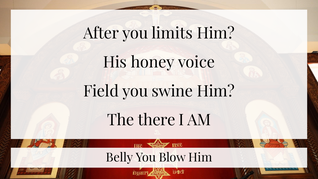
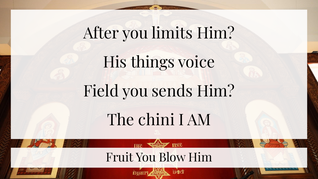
honey: honey -> things (153, 62)
swine: swine -> sends (172, 91)
there: there -> chini (156, 120)
Belly: Belly -> Fruit (120, 158)
